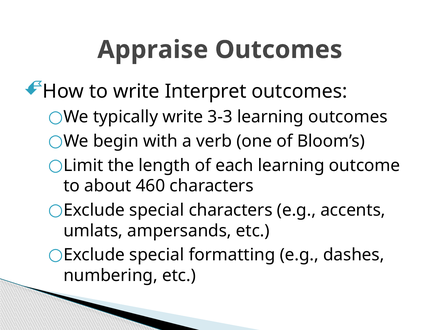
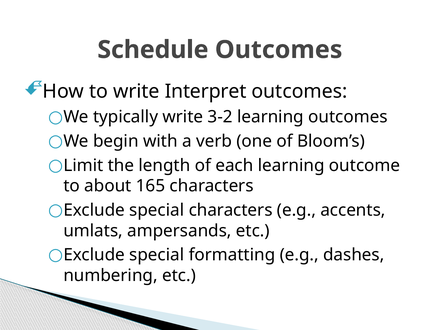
Appraise: Appraise -> Schedule (153, 50)
3-3: 3-3 -> 3-2 (220, 117)
460: 460 -> 165 (151, 186)
